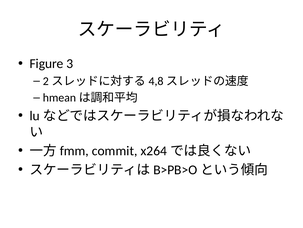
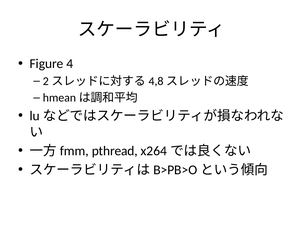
3: 3 -> 4 (70, 64)
commit: commit -> pthread (115, 150)
